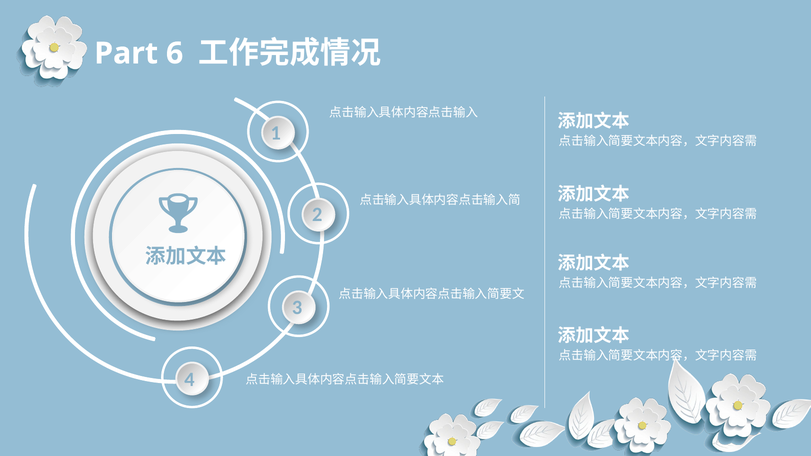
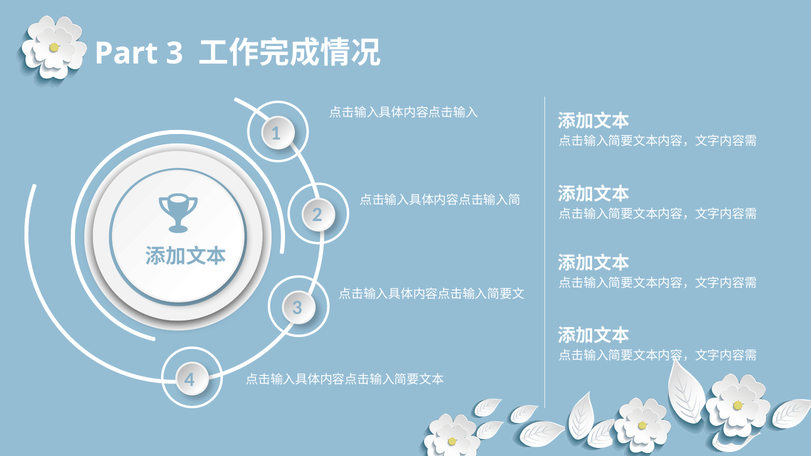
Part 6: 6 -> 3 (175, 53)
